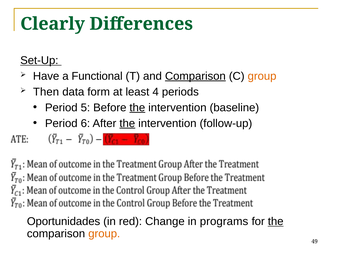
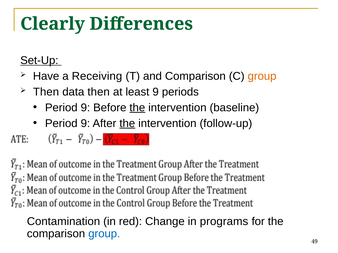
Functional: Functional -> Receiving (97, 76)
Comparison underline: present -> none (195, 76)
data form: form -> then (99, 92)
least 4: 4 -> 9 (156, 92)
5: 5 -> 9 (85, 108)
6: 6 -> 9 (85, 124)
Oportunidades: Oportunidades -> Contamination (63, 222)
the underline: present -> none (276, 222)
group colour: orange -> blue (104, 234)
